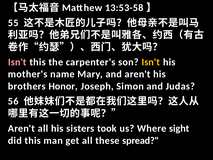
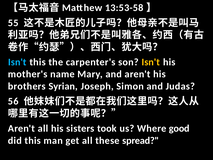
Isn't colour: pink -> light blue (17, 62)
Honor: Honor -> Syrian (63, 86)
sight: sight -> good (179, 128)
